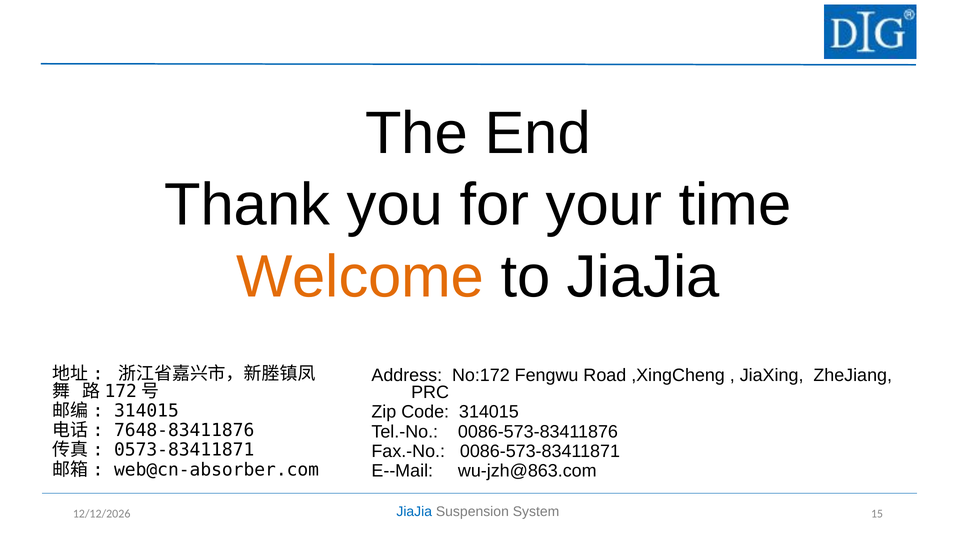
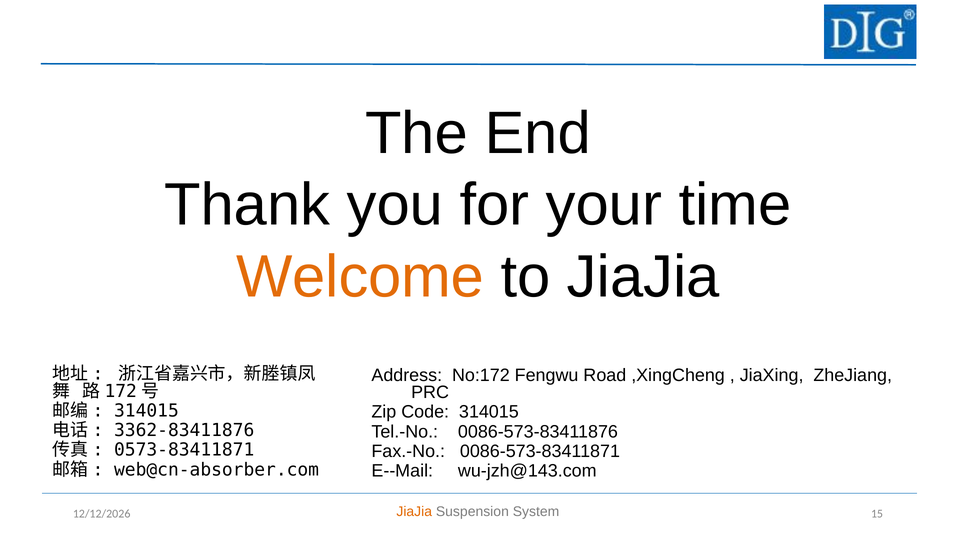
7648-83411876: 7648-83411876 -> 3362-83411876 (184, 430)
wu-jzh@863.com: wu-jzh@863.com -> wu-jzh@143.com (527, 471)
JiaJia colour: blue -> orange (414, 511)
